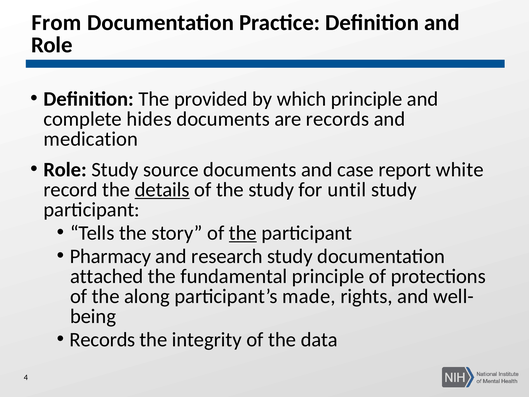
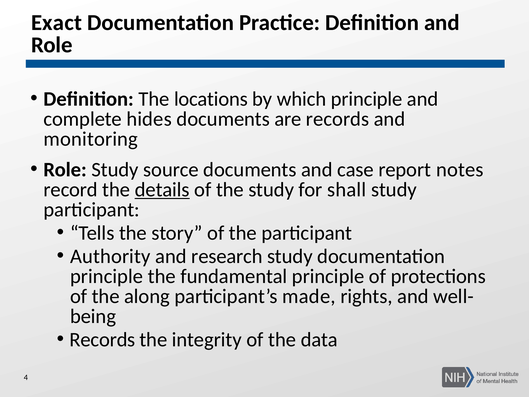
From: From -> Exact (56, 23)
provided: provided -> locations (211, 99)
medication: medication -> monitoring (91, 139)
white: white -> notes (460, 170)
until: until -> shall (347, 190)
the underline: present -> none (243, 233)
Pharmacy: Pharmacy -> Authority (110, 256)
attached: attached -> principle (107, 276)
